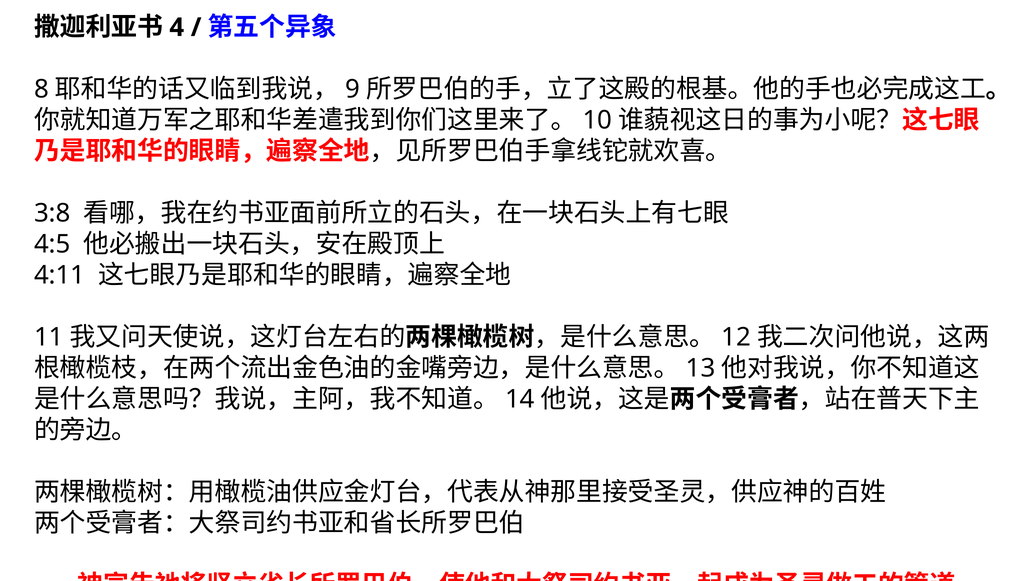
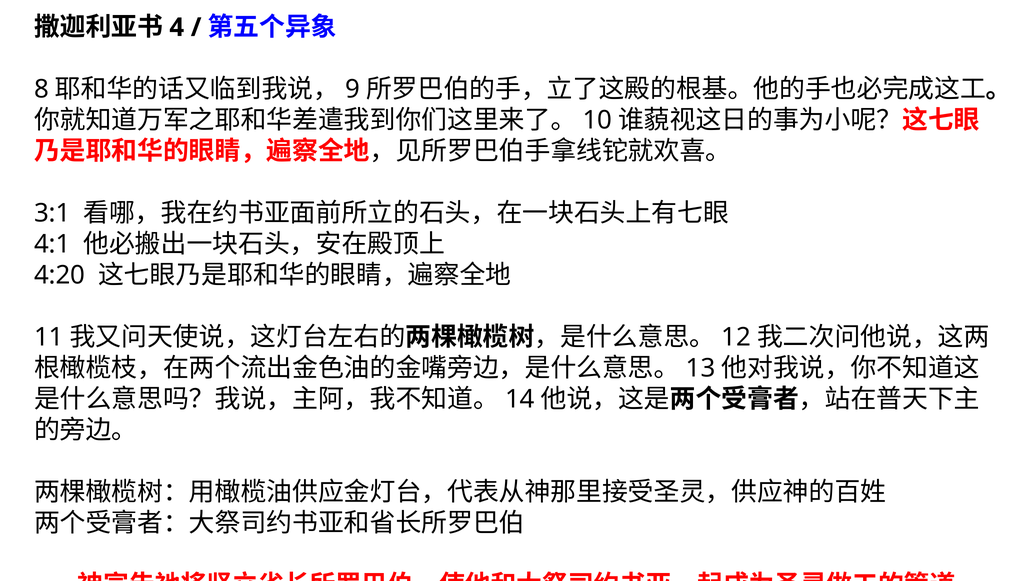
3:8: 3:8 -> 3:1 (52, 213)
4:5: 4:5 -> 4:1 (52, 244)
4:11: 4:11 -> 4:20 (60, 275)
